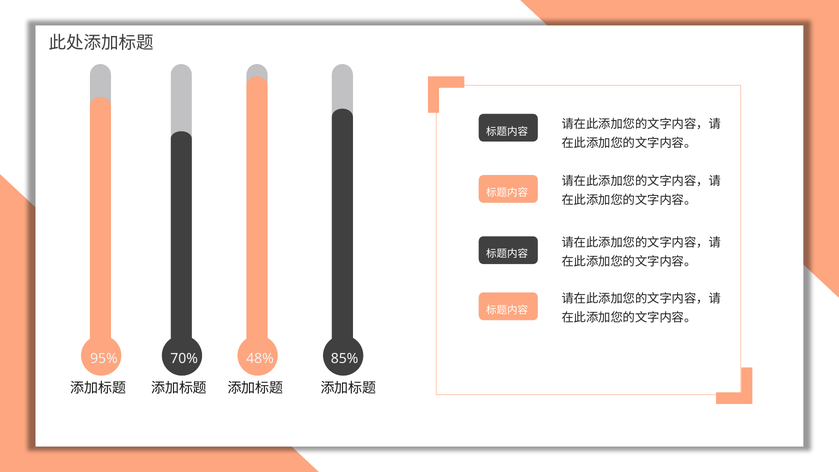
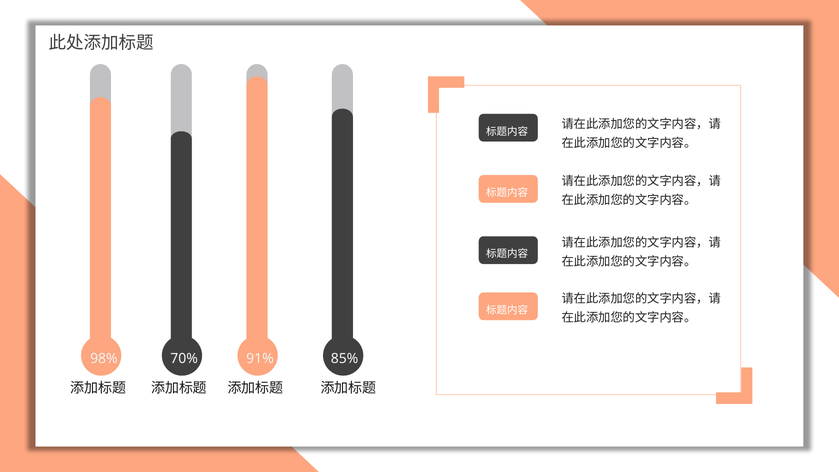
95%: 95% -> 98% (104, 358)
48%: 48% -> 91% (260, 358)
